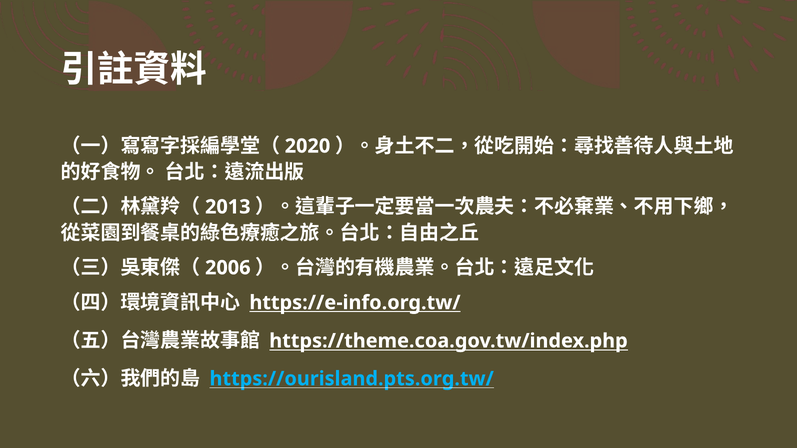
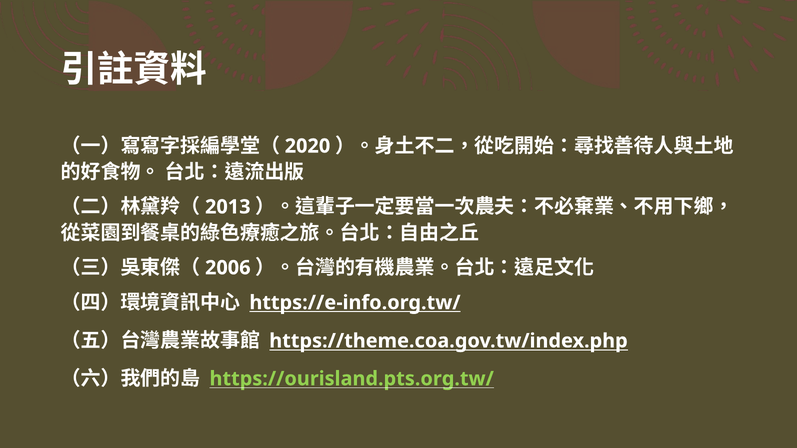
https://ourisland.pts.org.tw/ colour: light blue -> light green (352, 379)
